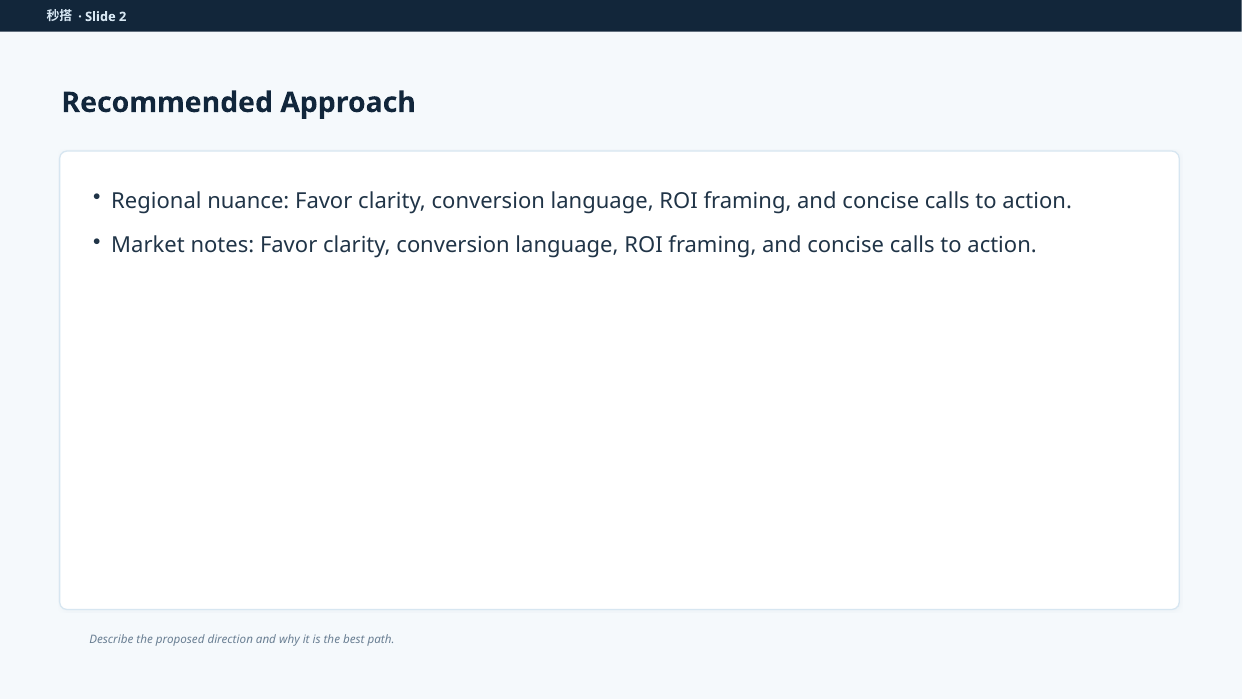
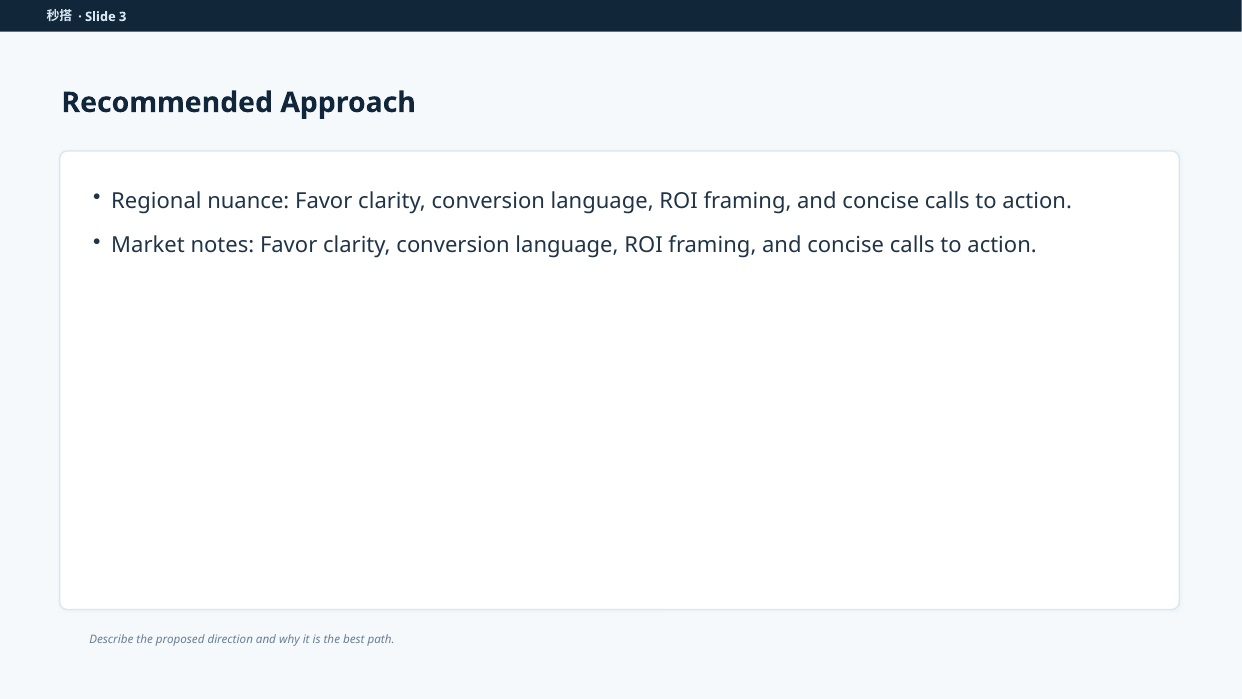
2: 2 -> 3 (123, 17)
